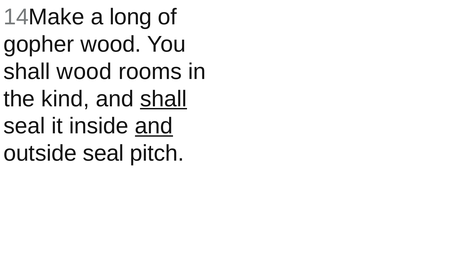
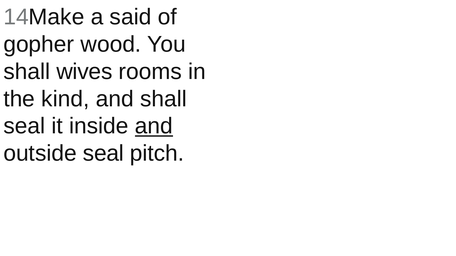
long: long -> said (131, 17)
shall wood: wood -> wives (84, 72)
shall underline: present -> none (163, 99)
